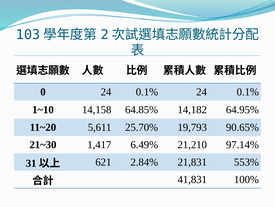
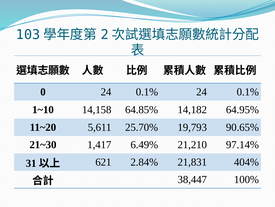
553%: 553% -> 404% (246, 162)
41,831: 41,831 -> 38,447 (192, 179)
